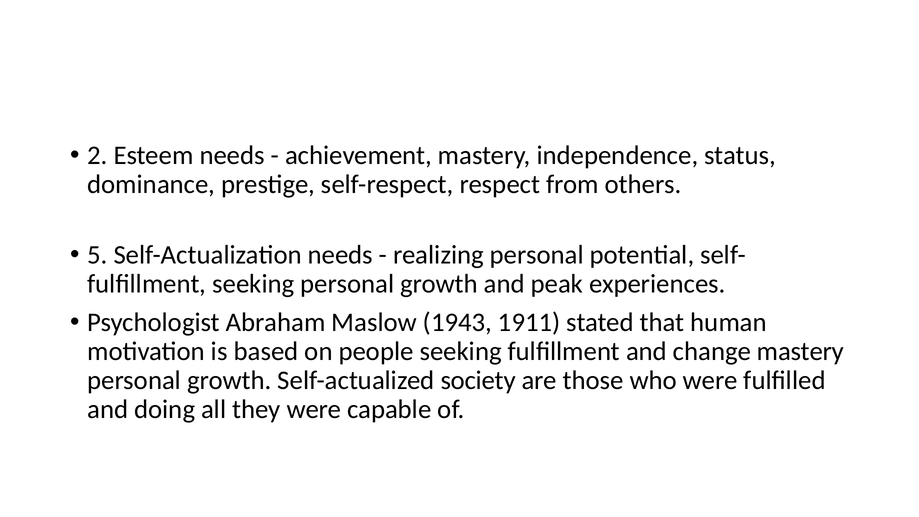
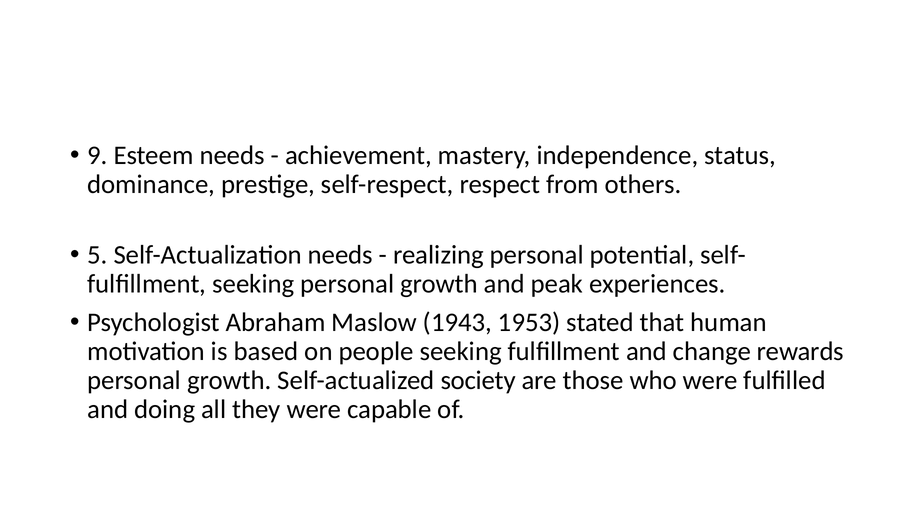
2: 2 -> 9 (97, 155)
1911: 1911 -> 1953 (529, 323)
change mastery: mastery -> rewards (800, 351)
